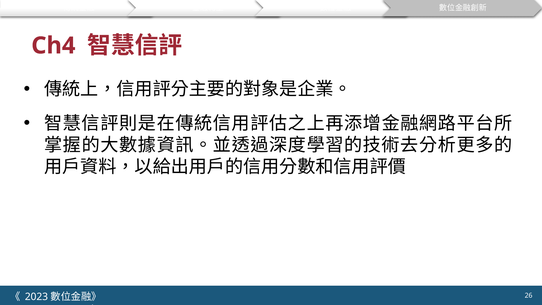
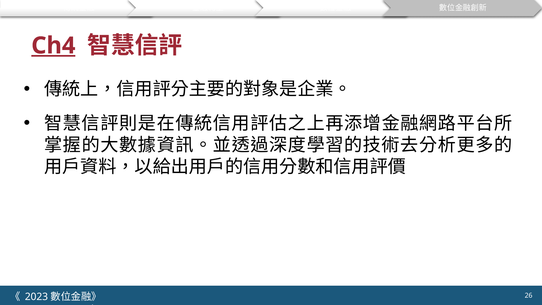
Ch4 underline: none -> present (53, 46)
